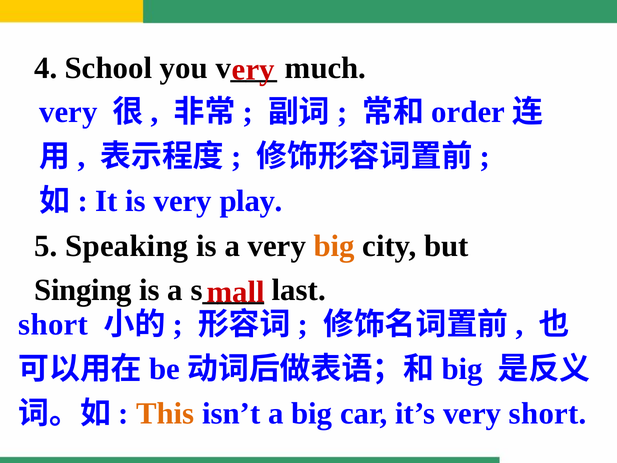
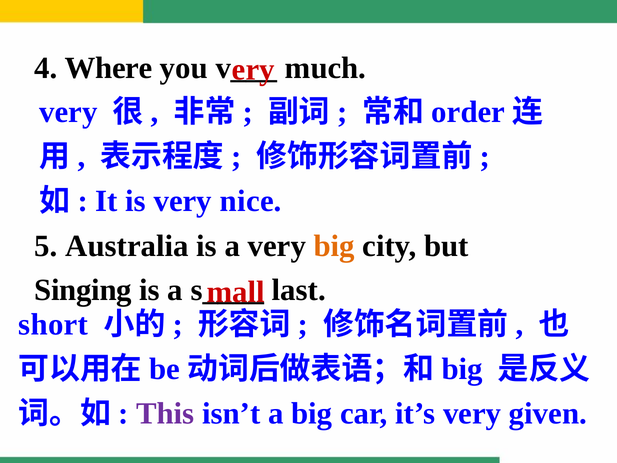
School: School -> Where (109, 68)
play: play -> nice (251, 201)
Speaking: Speaking -> Australia (127, 246)
This colour: orange -> purple (165, 413)
very short: short -> given (548, 413)
